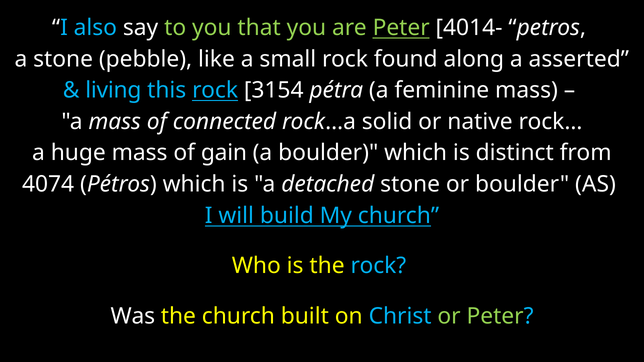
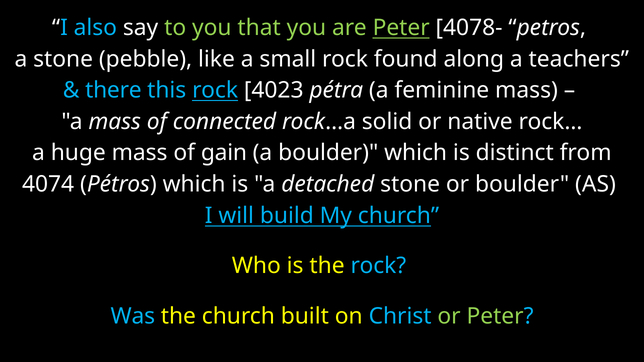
4014-: 4014- -> 4078- (469, 28)
asserted: asserted -> teachers (579, 59)
living: living -> there (113, 90)
3154: 3154 -> 4023 (274, 90)
Was colour: white -> light blue (133, 317)
